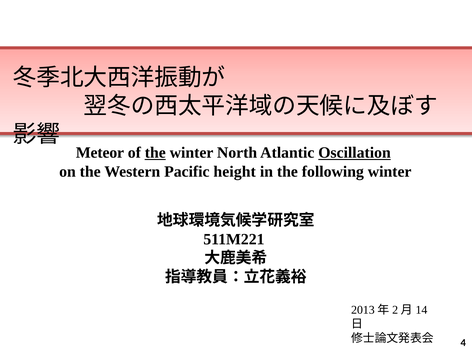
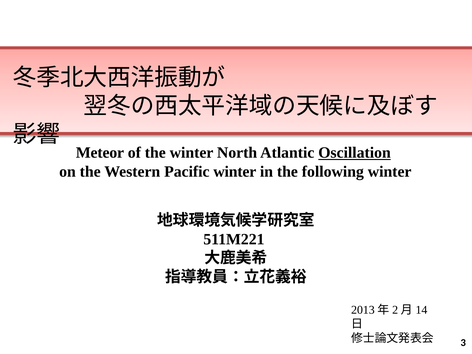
the underline: present -> none (155, 153)
Pacific height: height -> winter (235, 172)
4: 4 -> 3 (463, 343)
